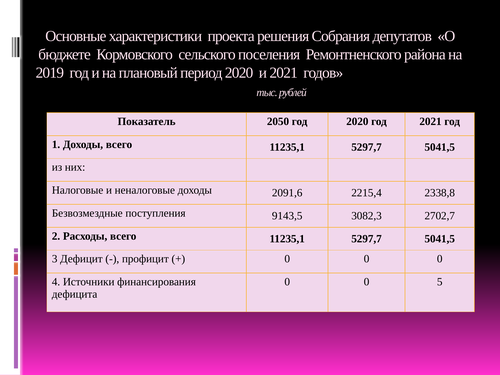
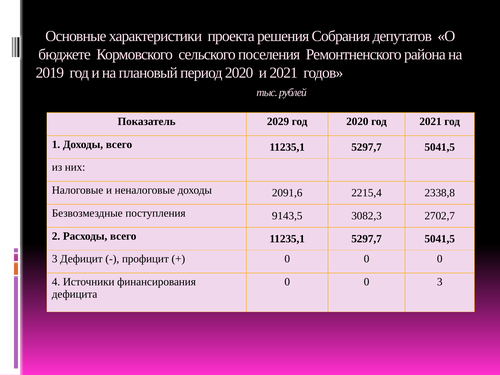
2050: 2050 -> 2029 (278, 121)
0 5: 5 -> 3 (440, 282)
